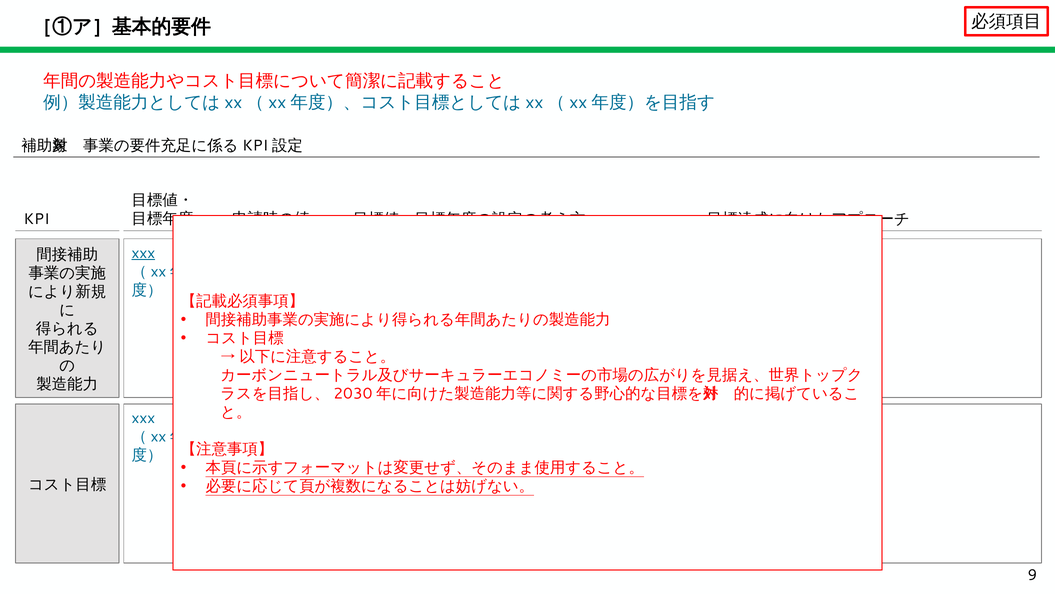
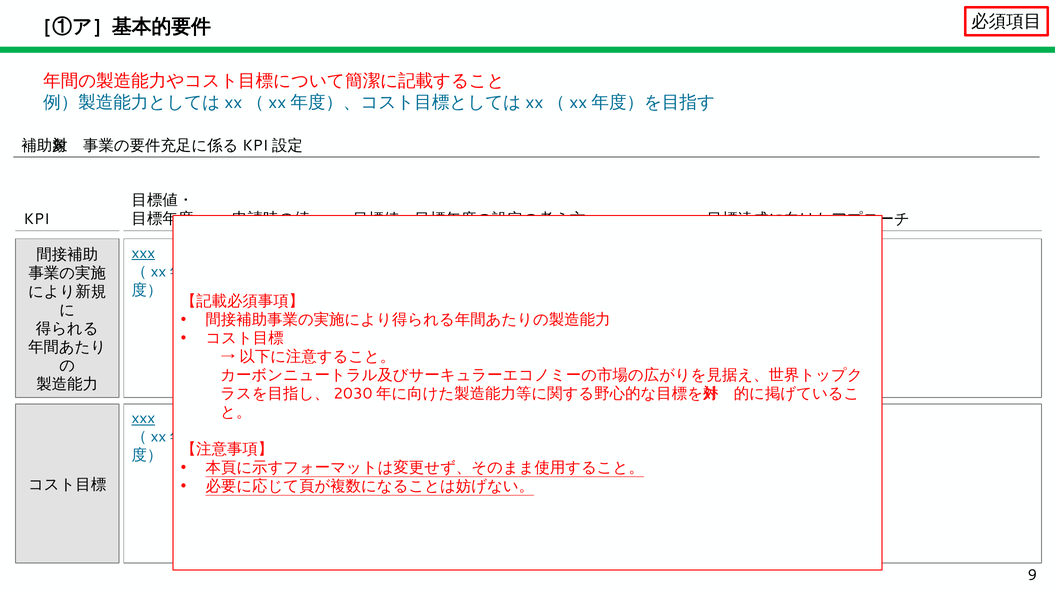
xxx underline: none -> present (143, 418)
